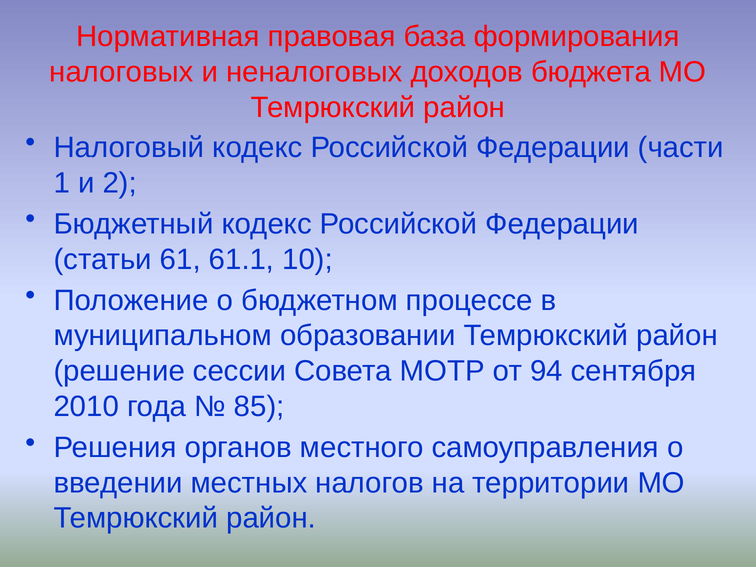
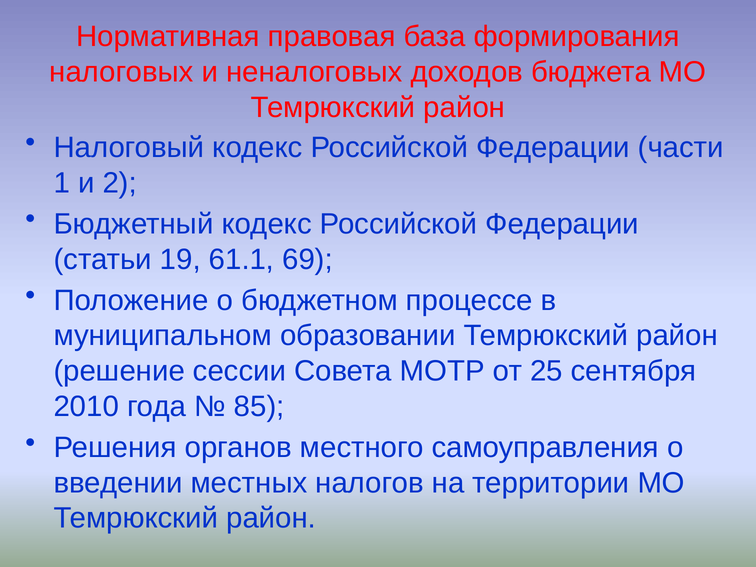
61: 61 -> 19 (180, 259)
10: 10 -> 69 (308, 259)
94: 94 -> 25 (546, 371)
